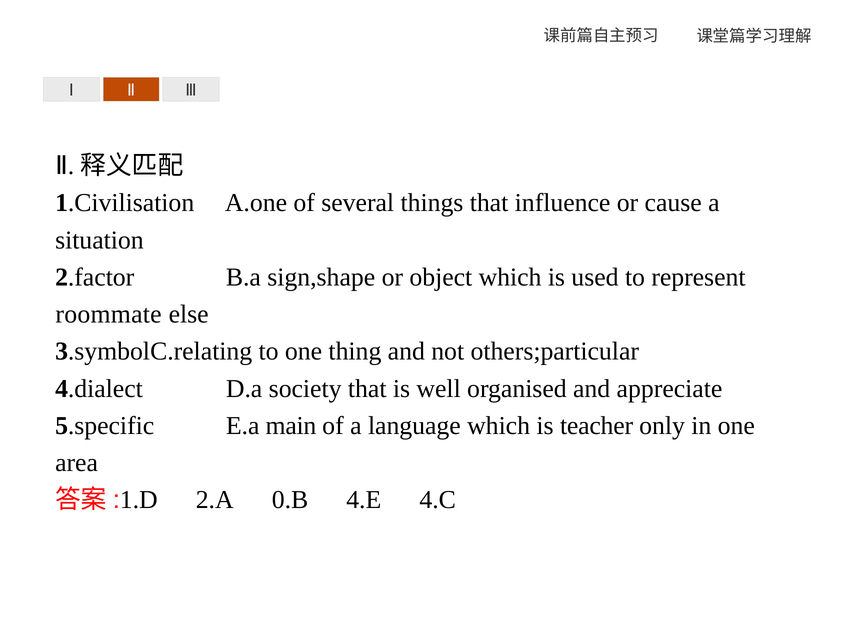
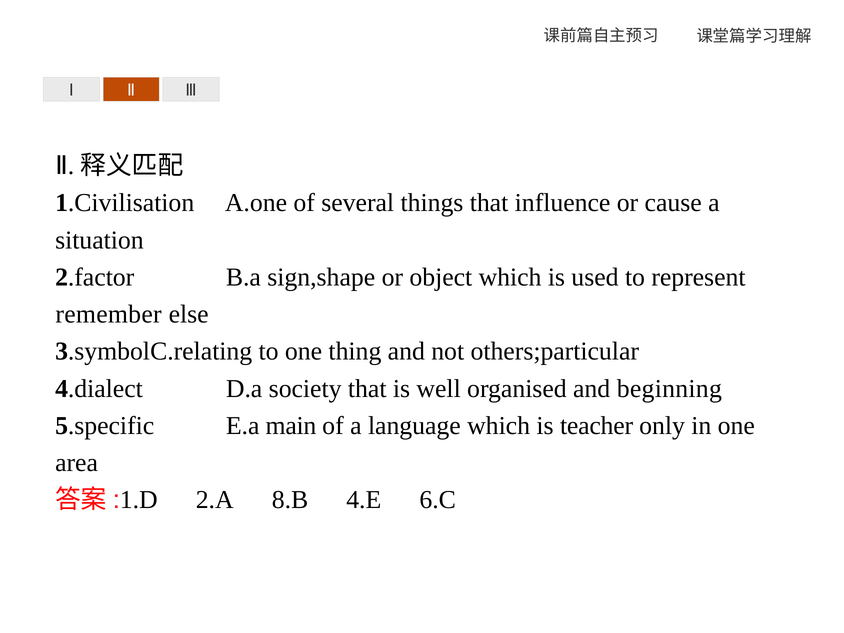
roommate: roommate -> remember (109, 314)
appreciate: appreciate -> beginning (669, 389)
0.B: 0.B -> 8.B (290, 500)
4.C: 4.C -> 6.C (438, 500)
